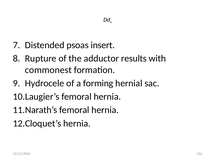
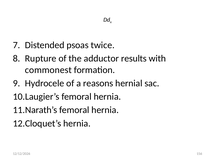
insert: insert -> twice (103, 45)
forming: forming -> reasons (98, 83)
